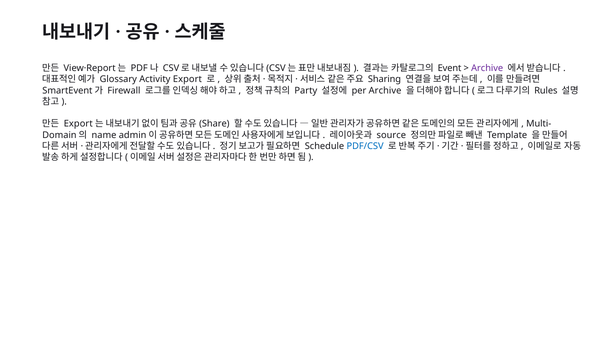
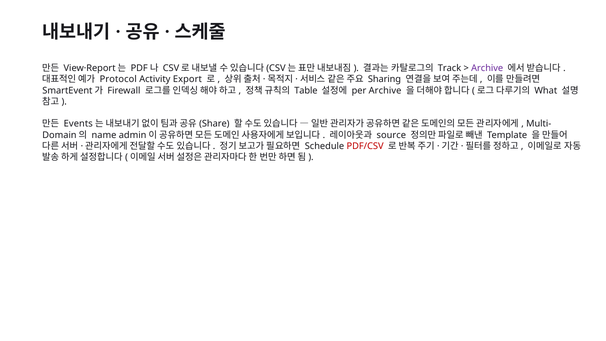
Event: Event -> Track (450, 68)
Glossary: Glossary -> Protocol (118, 79)
Party: Party -> Table (306, 91)
Rules: Rules -> What (546, 91)
Export: Export -> Events (78, 124)
PDF/CSV colour: blue -> red (365, 146)
